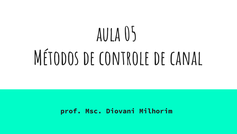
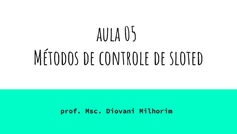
canal: canal -> sloted (186, 58)
